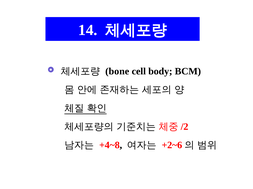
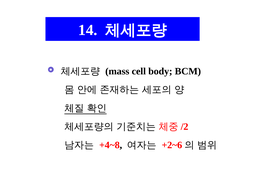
bone: bone -> mass (117, 72)
